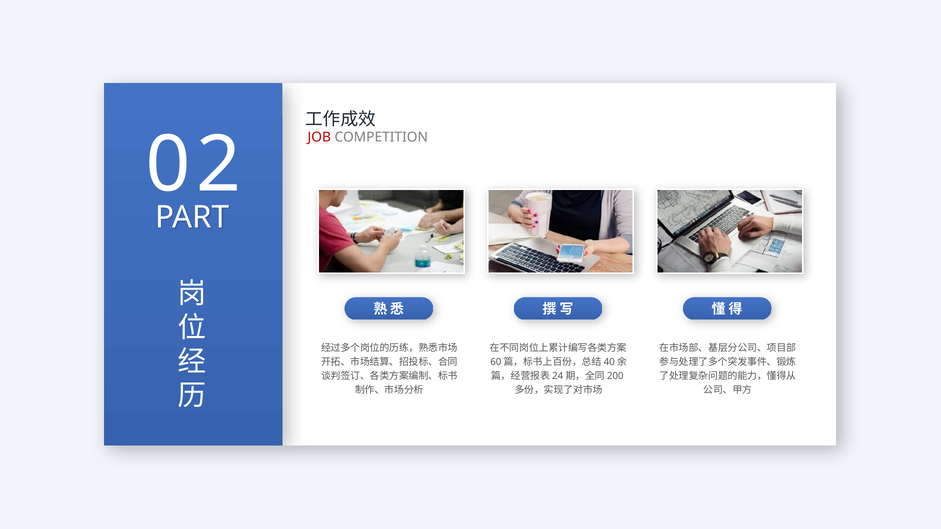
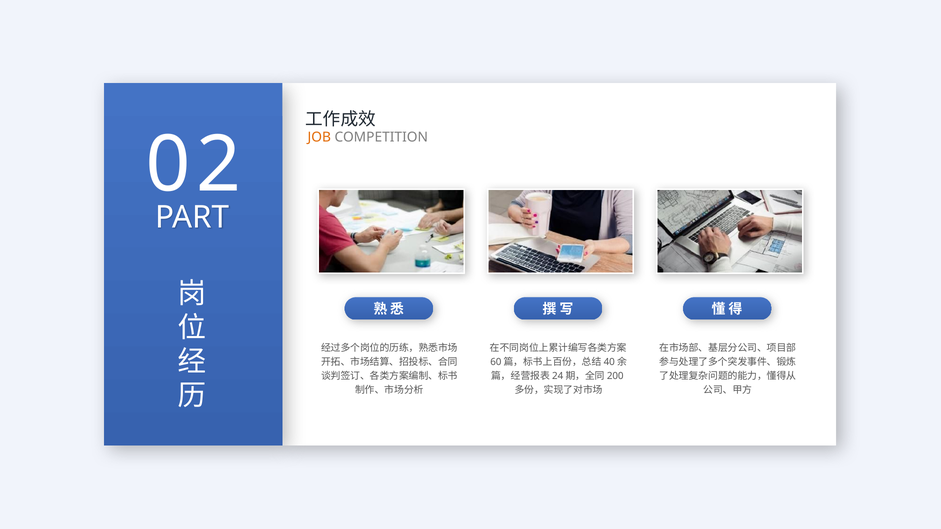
JOB colour: red -> orange (319, 137)
